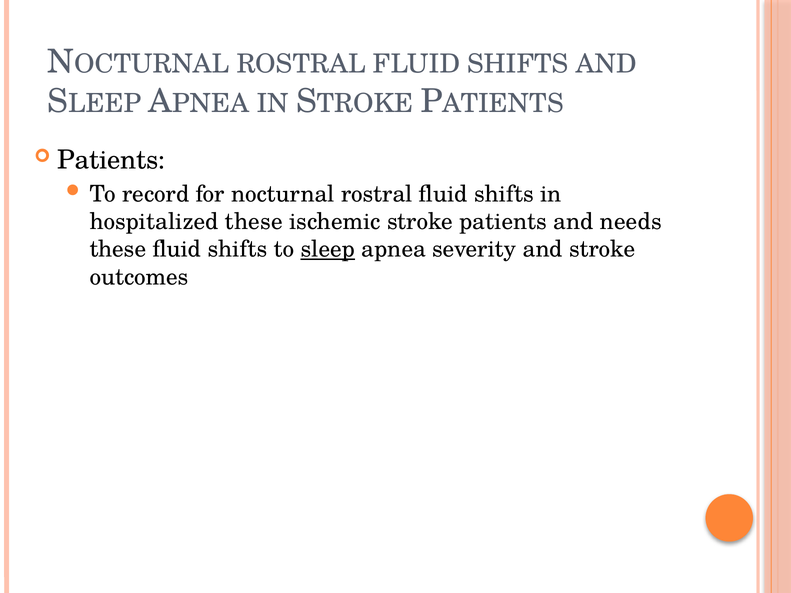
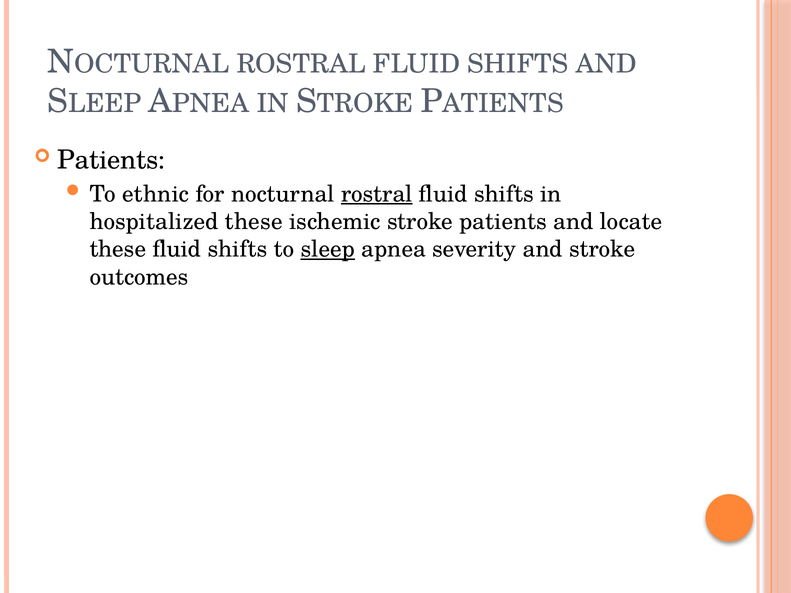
record: record -> ethnic (156, 194)
rostral underline: none -> present (377, 194)
needs: needs -> locate (631, 222)
